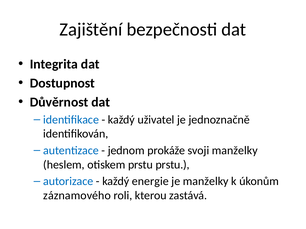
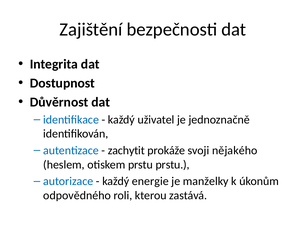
jednom: jednom -> zachytit (126, 151)
svoji manželky: manželky -> nějakého (235, 151)
záznamového: záznamového -> odpovědného (77, 196)
